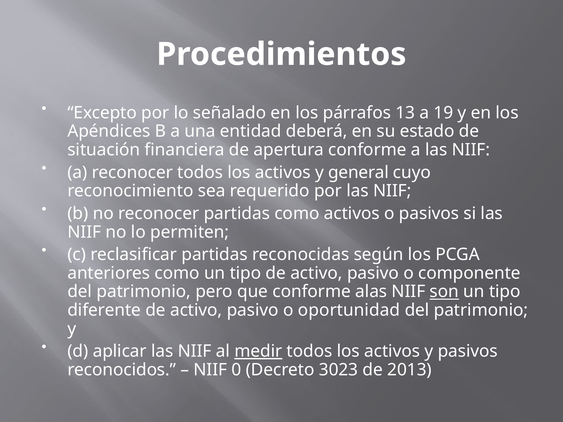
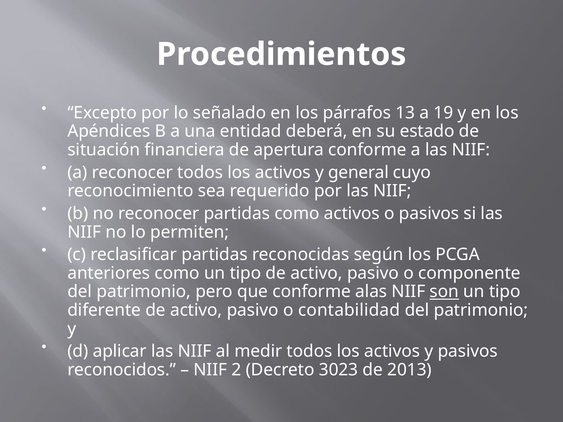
oportunidad: oportunidad -> contabilidad (349, 310)
medir underline: present -> none (258, 351)
0: 0 -> 2 (236, 370)
